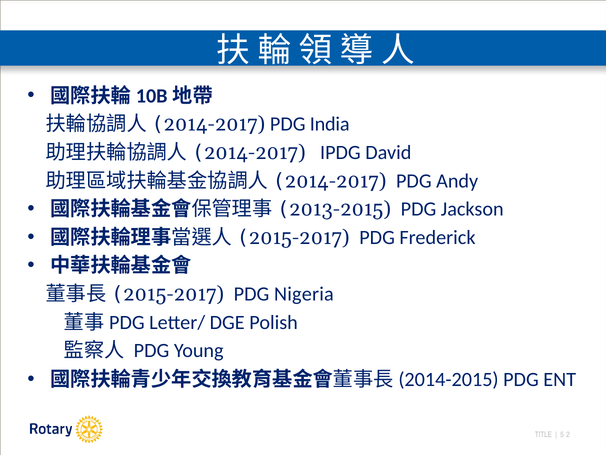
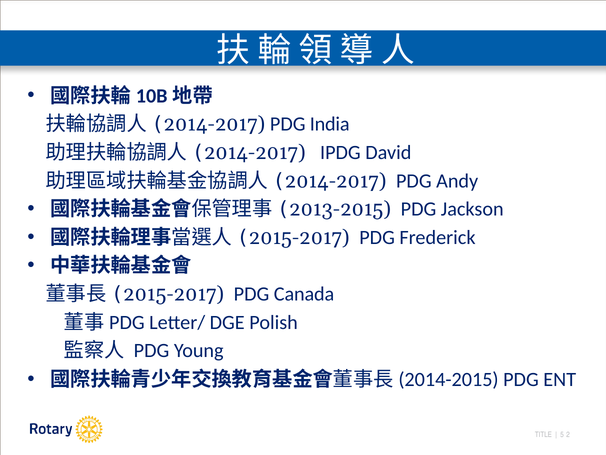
Nigeria: Nigeria -> Canada (304, 294)
